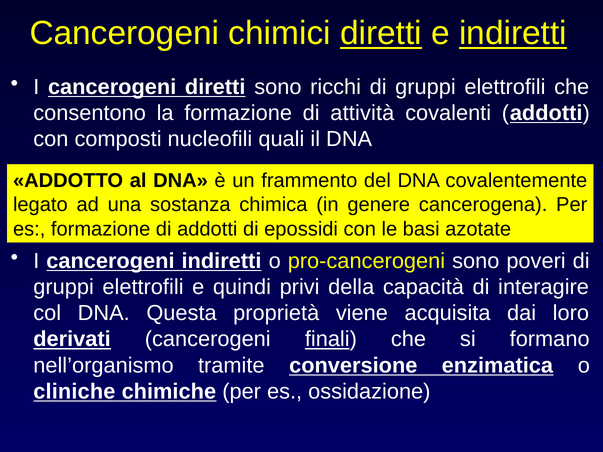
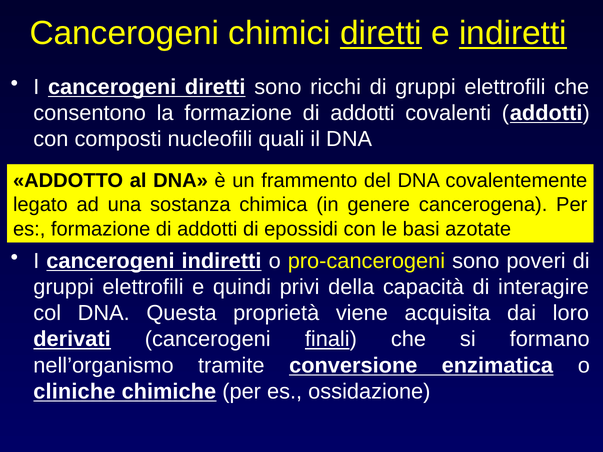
la formazione di attività: attività -> addotti (363, 113)
